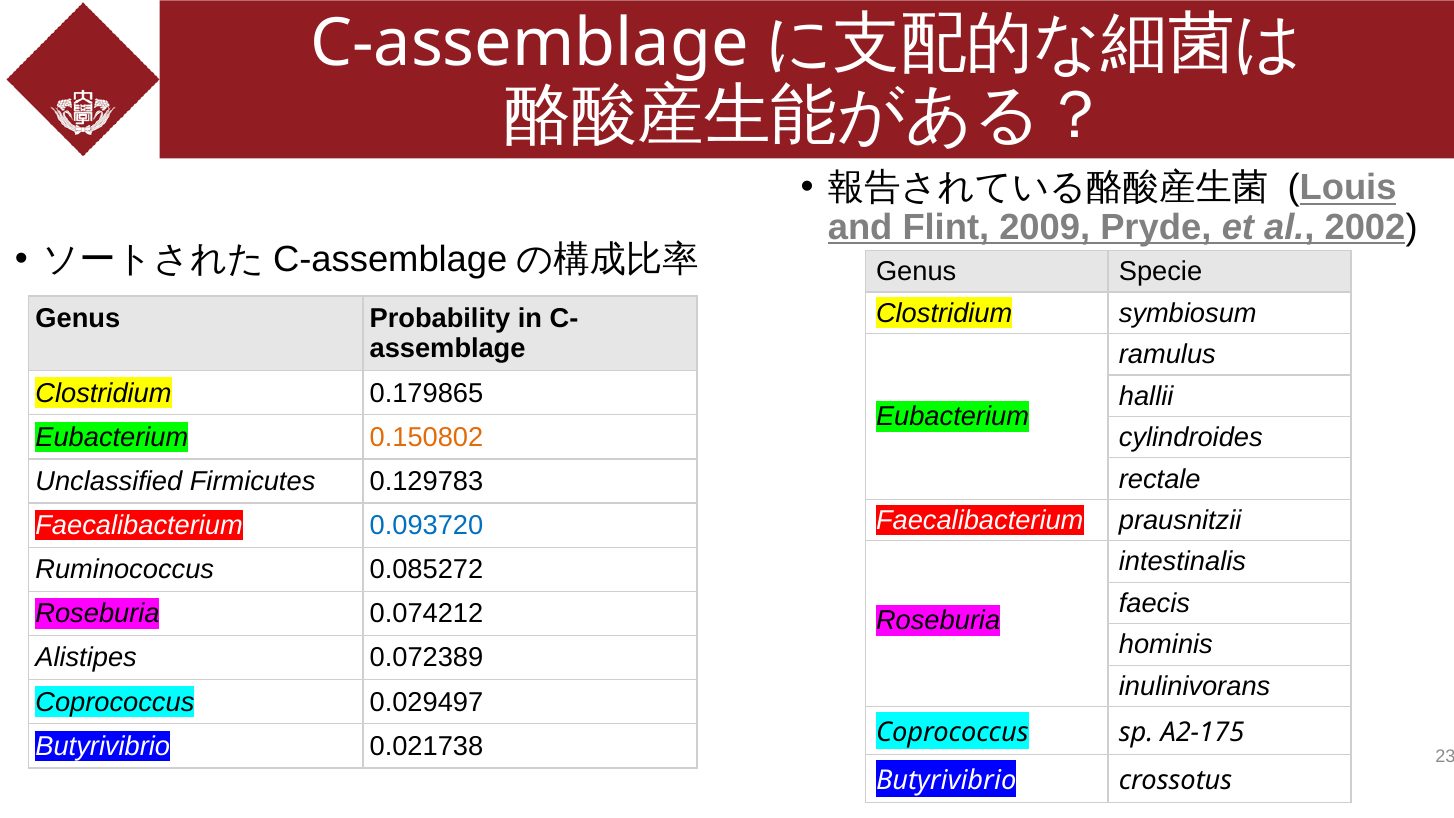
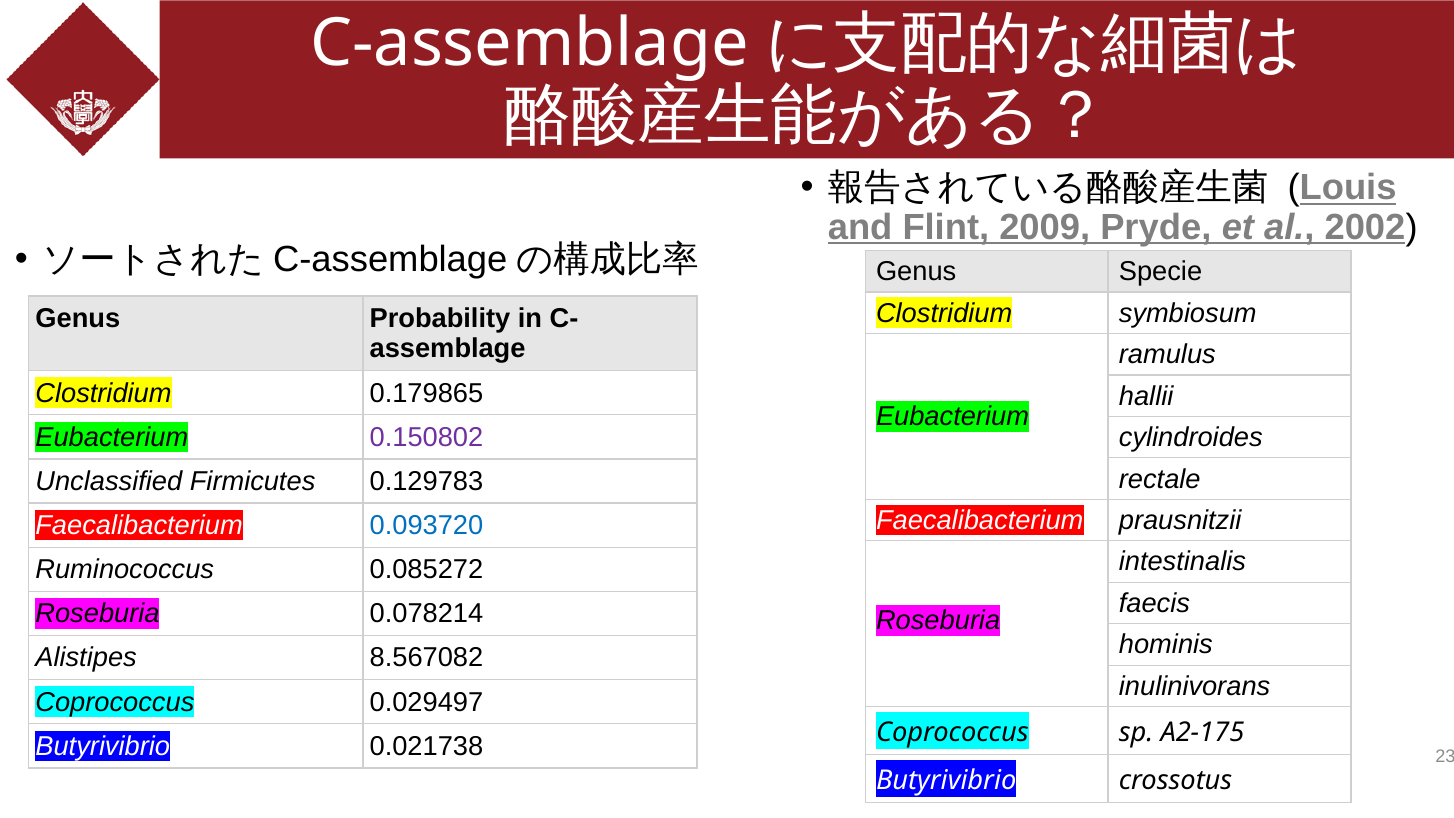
0.150802 colour: orange -> purple (426, 437)
0.074212: 0.074212 -> 0.078214 (426, 614)
0.072389: 0.072389 -> 8.567082 (426, 658)
